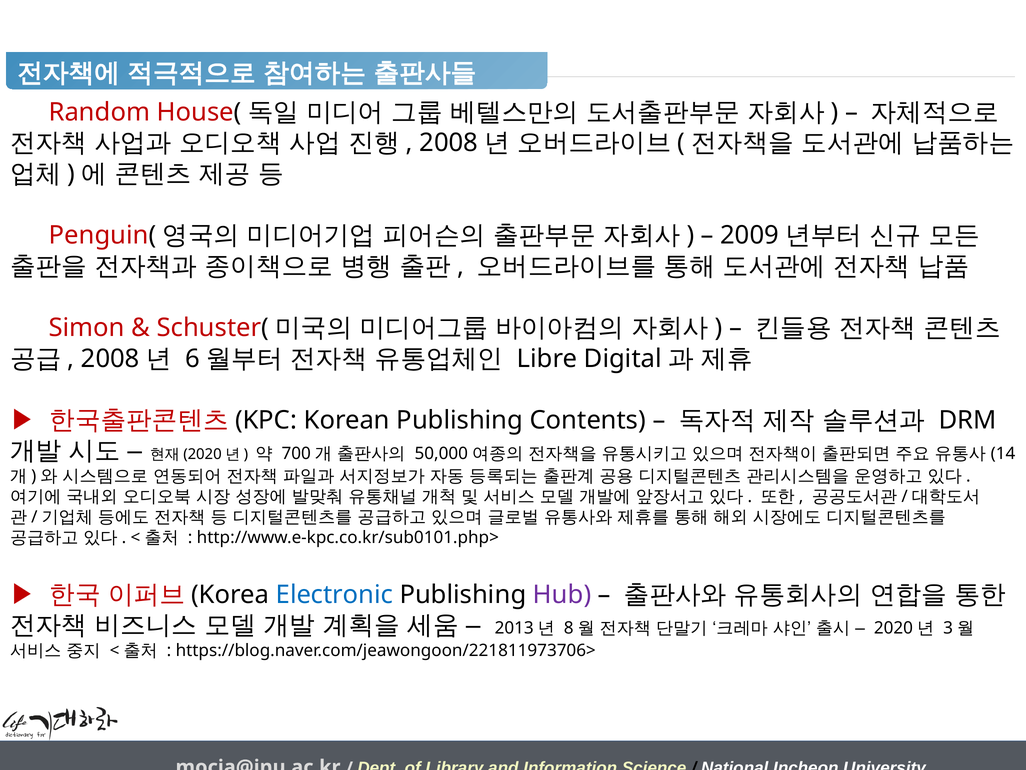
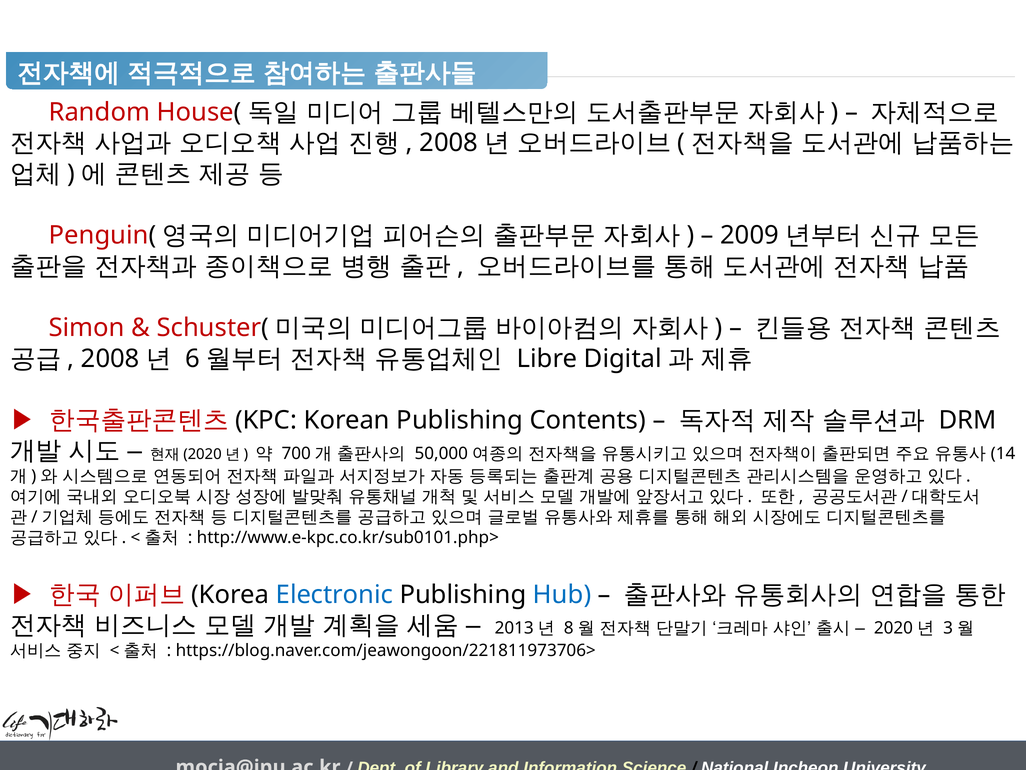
Hub colour: purple -> blue (562, 594)
